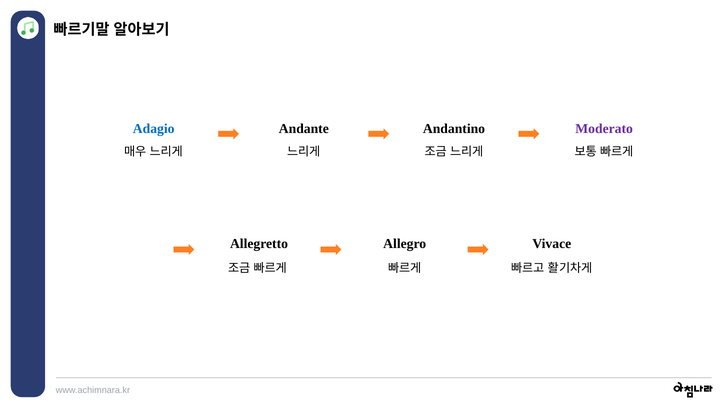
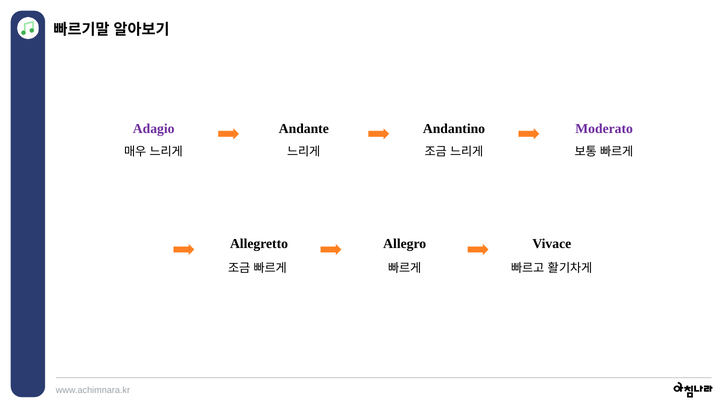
Adagio colour: blue -> purple (154, 129)
